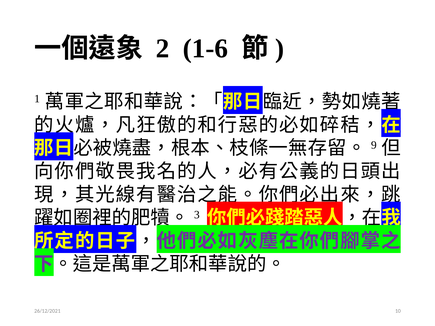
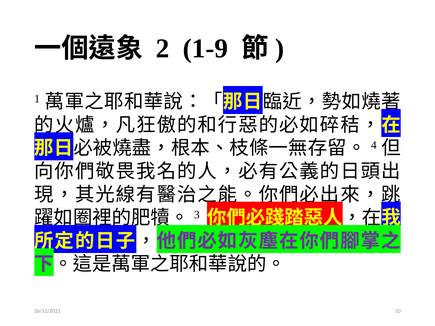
1-6: 1-6 -> 1-9 (205, 49)
9: 9 -> 4 (374, 145)
